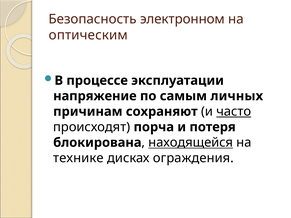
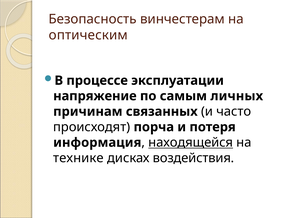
электронном: электронном -> винчестерам (182, 19)
сохраняют: сохраняют -> связанных (162, 112)
часто underline: present -> none (234, 112)
блокирована: блокирована -> информация (97, 143)
ограждения: ограждения -> воздействия (193, 158)
